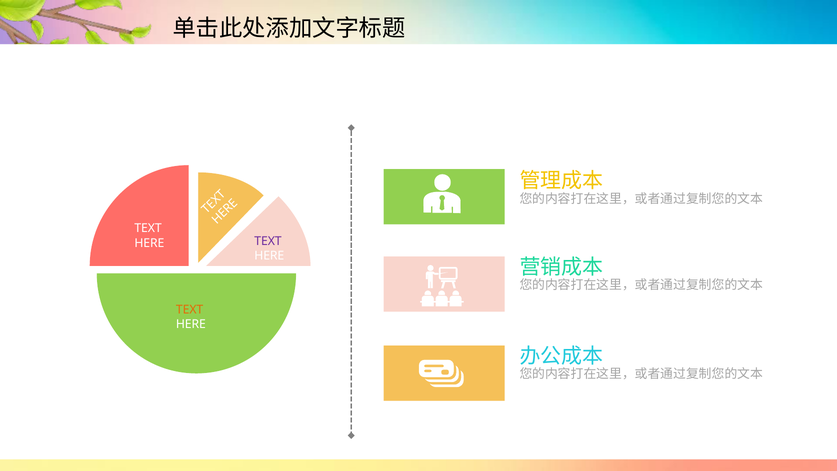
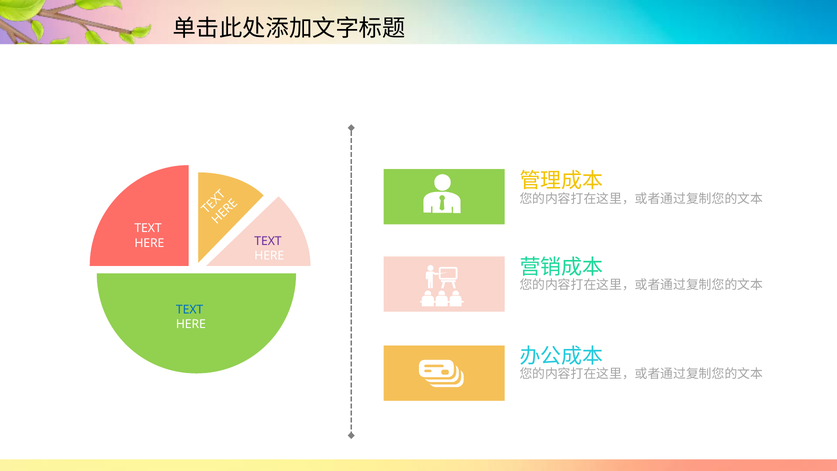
TEXT colour: orange -> blue (190, 309)
